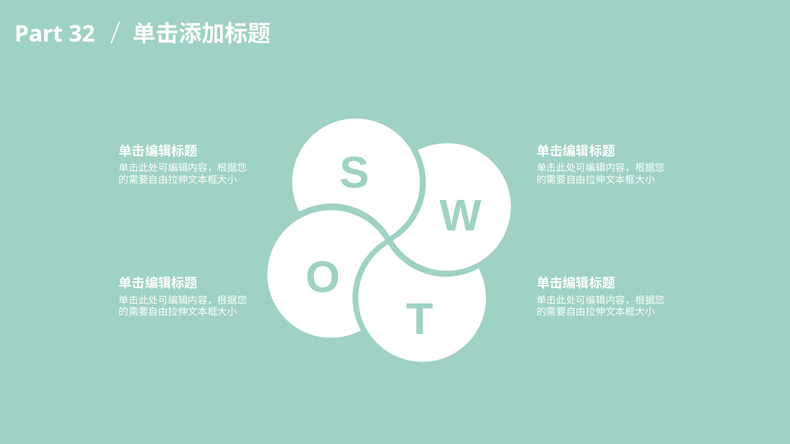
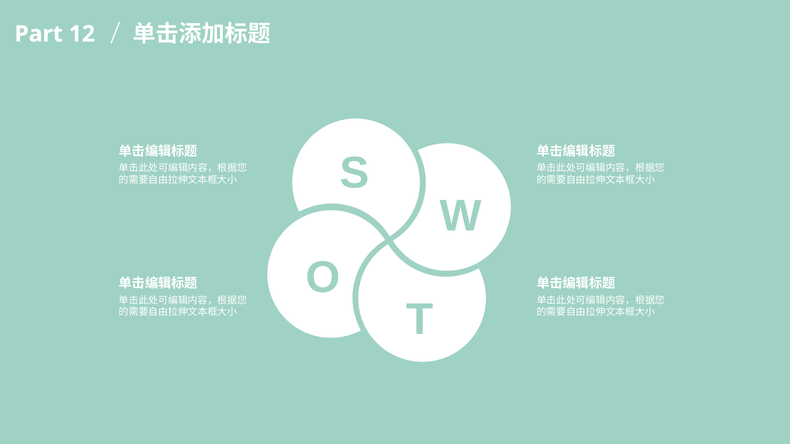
32: 32 -> 12 (82, 34)
